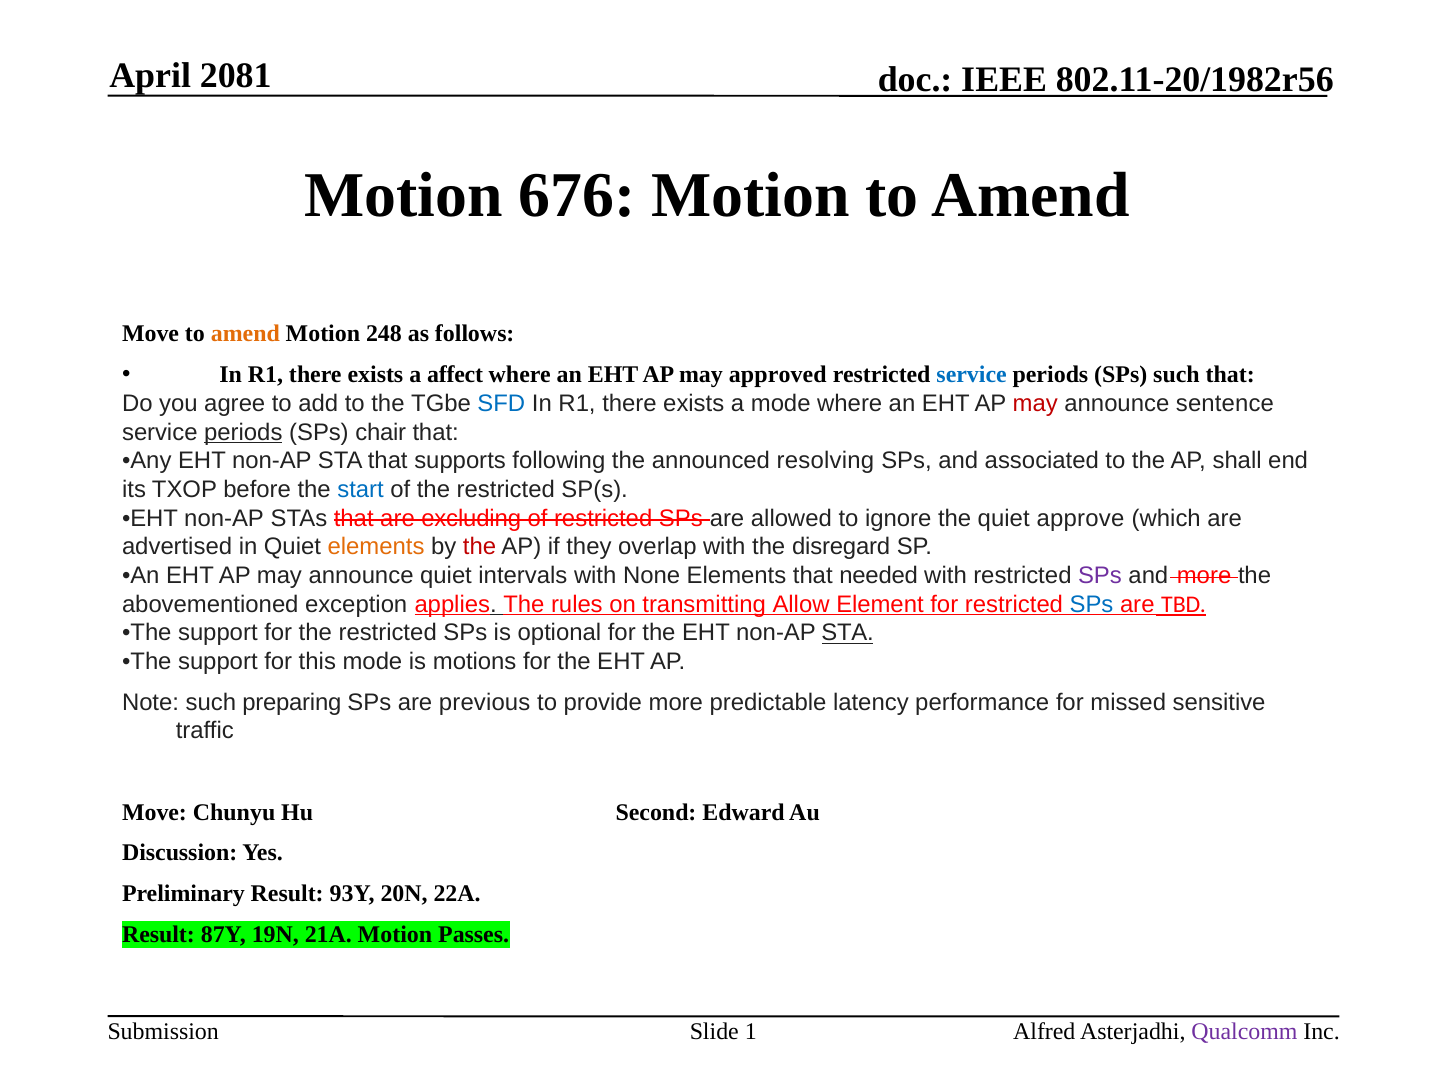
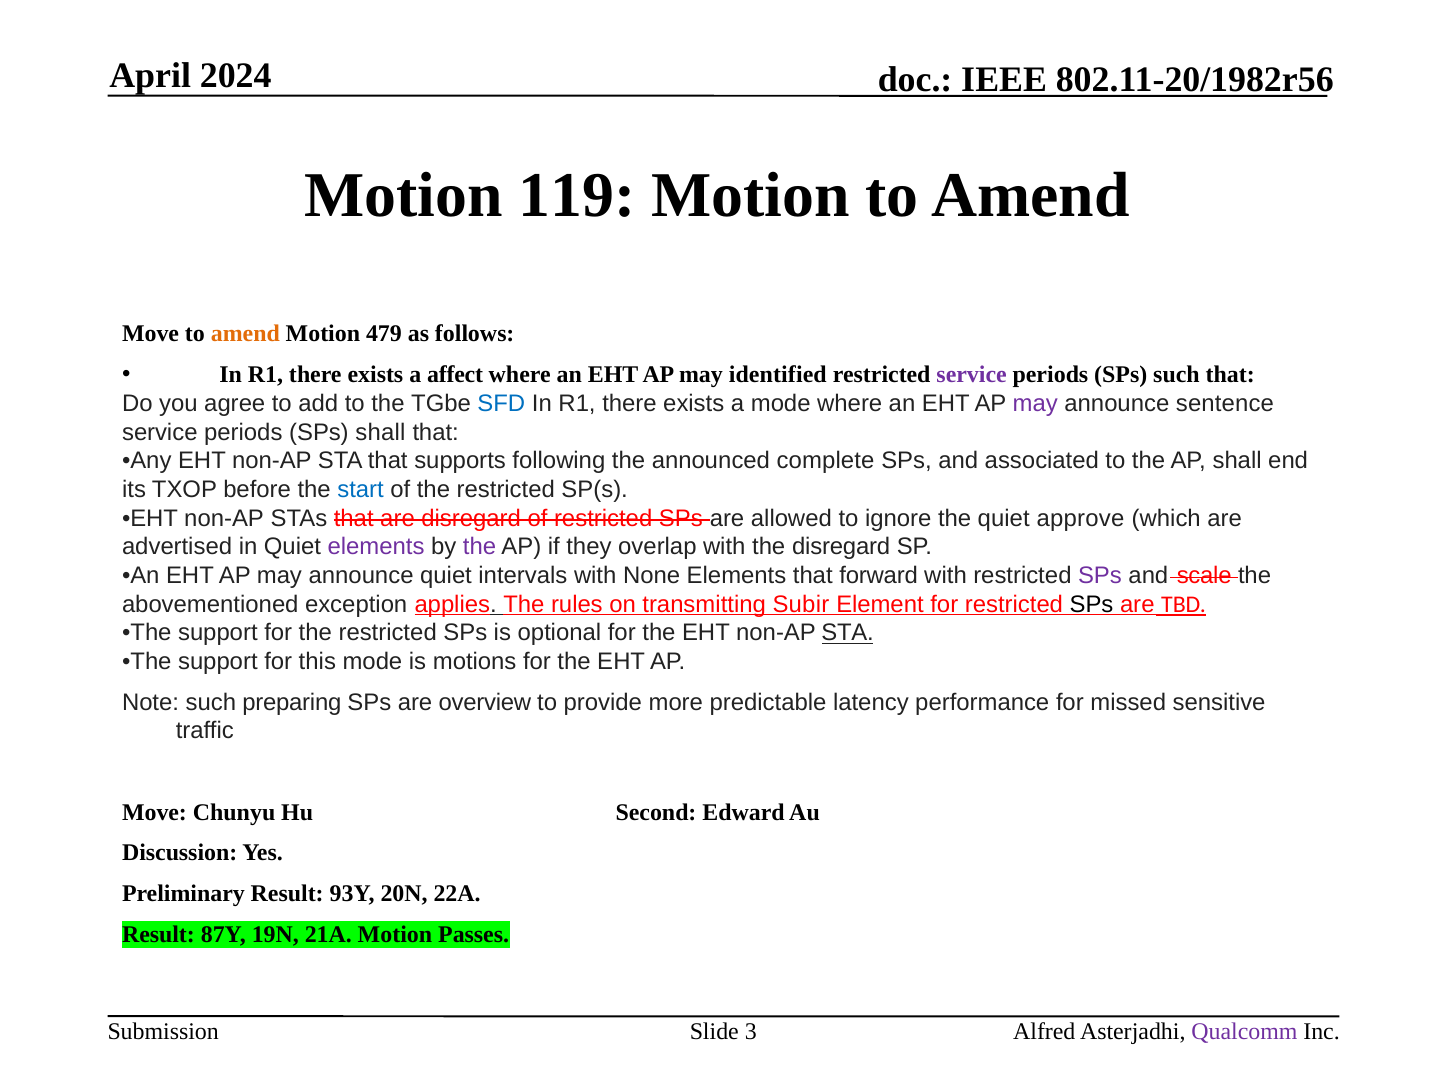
2081: 2081 -> 2024 (236, 76)
676: 676 -> 119 (577, 196)
248: 248 -> 479 (384, 334)
approved: approved -> identified (778, 375)
service colour: blue -> purple (972, 375)
may colour: red -> purple (1035, 404)
periods underline: present -> none (243, 432)
SPs chair: chair -> shall (381, 432)
resolving: resolving -> complete (826, 461)
are excluding: excluding -> disregard (471, 518)
elements colour: orange -> purple (376, 547)
the colour: red -> purple (479, 547)
needed: needed -> forward (879, 576)
and more: more -> scale (1204, 576)
Allow: Allow -> Subir (801, 604)
SPs colour: blue -> black (1092, 604)
previous: previous -> overview (485, 702)
1: 1 -> 3 (751, 1032)
